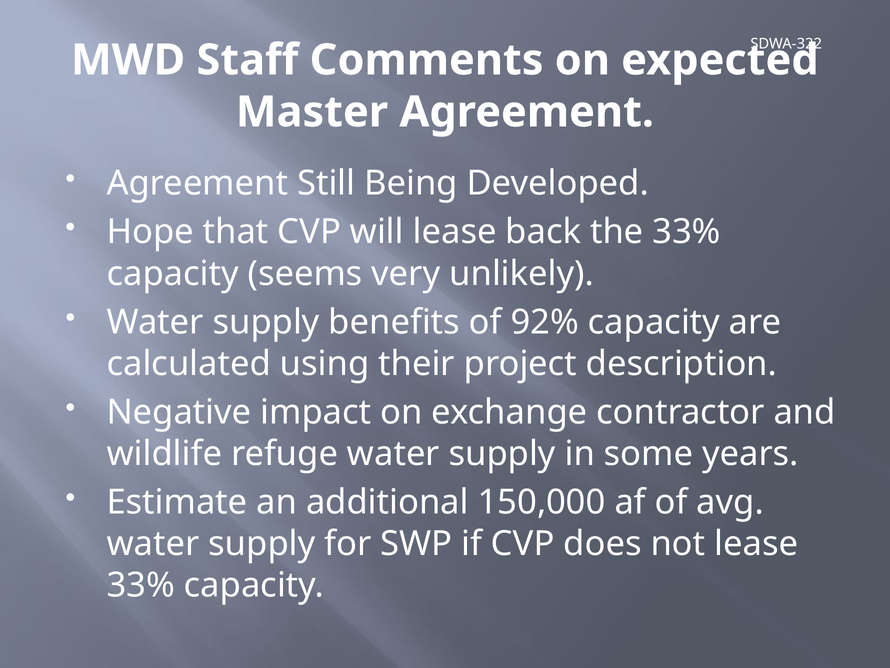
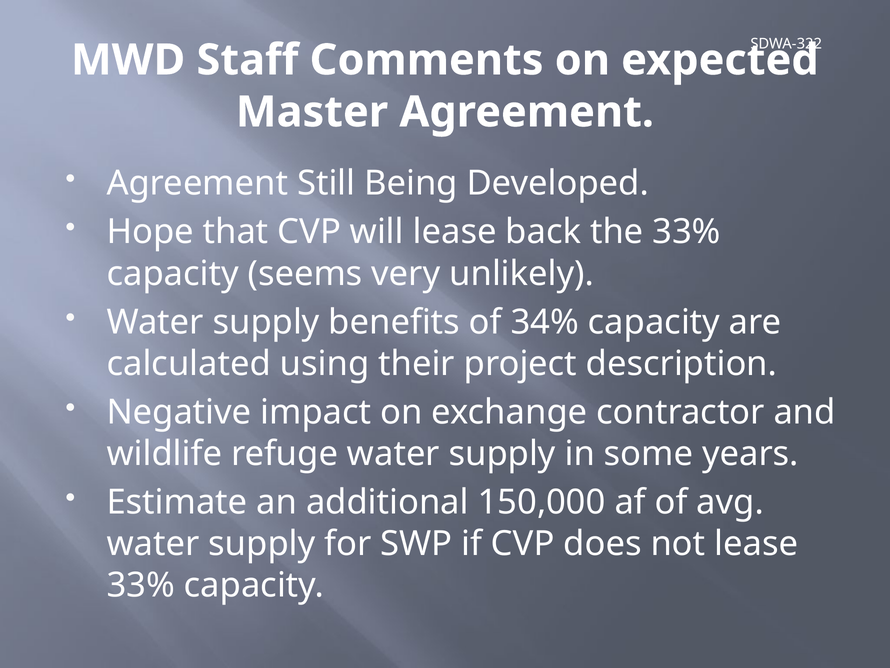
92%: 92% -> 34% (545, 322)
